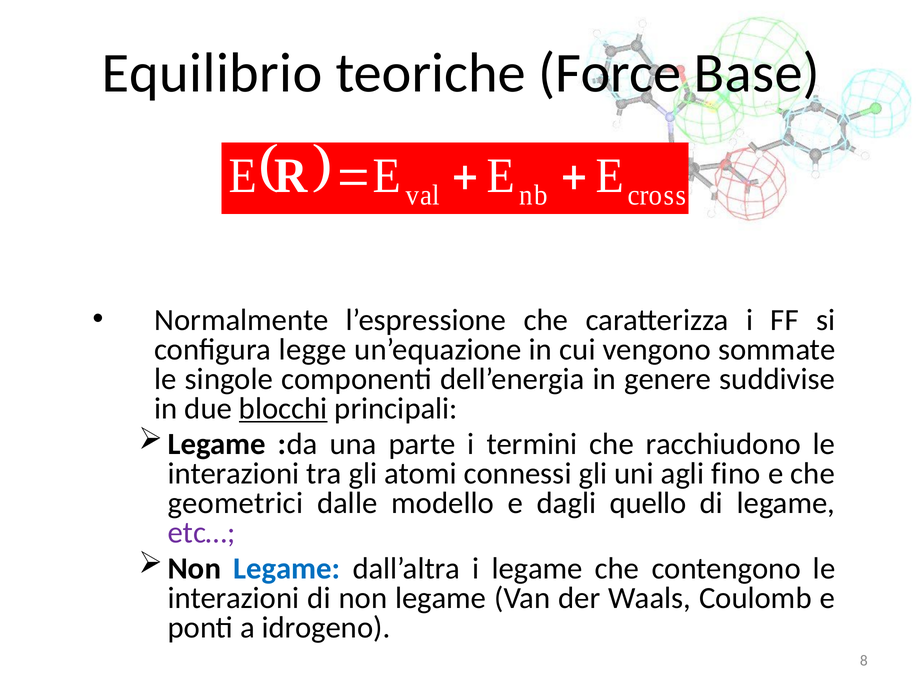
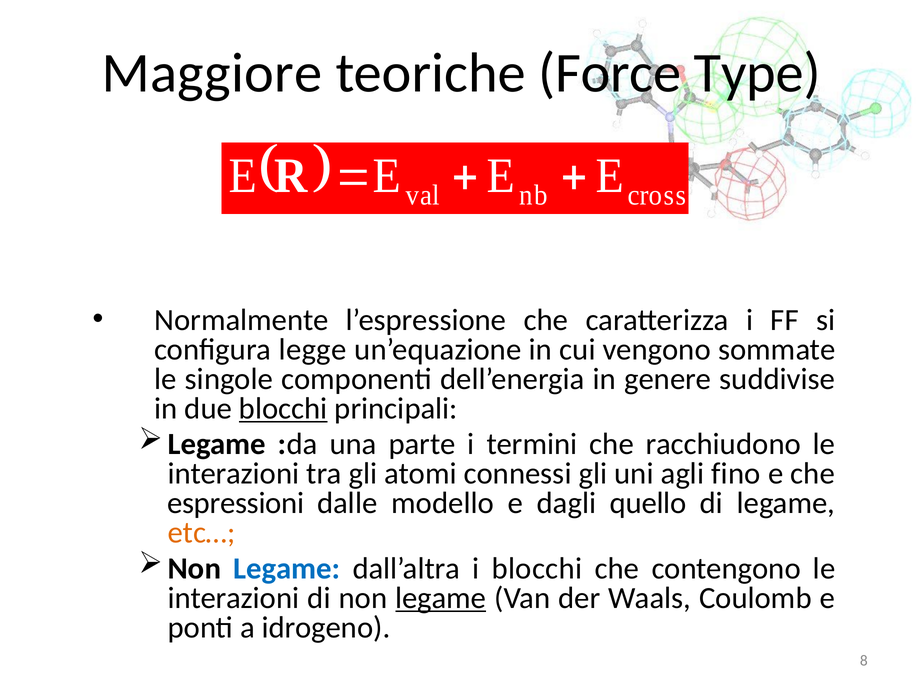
Equilibrio: Equilibrio -> Maggiore (212, 73)
Base: Base -> Type (757, 73)
geometrici: geometrici -> espressioni (236, 503)
etc… colour: purple -> orange (202, 533)
i legame: legame -> blocchi (537, 569)
legame underline: none -> present (441, 598)
